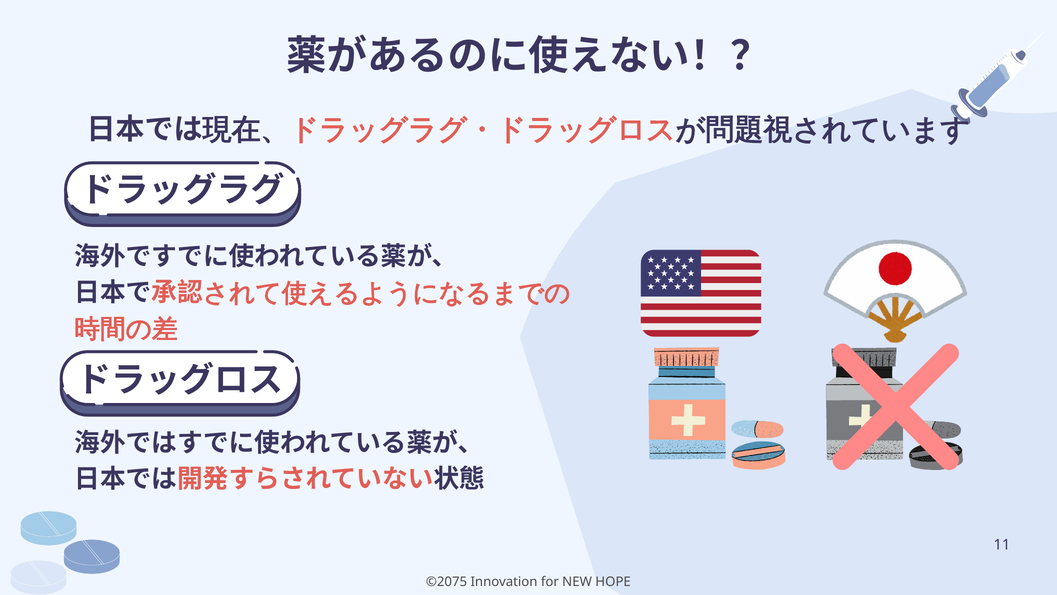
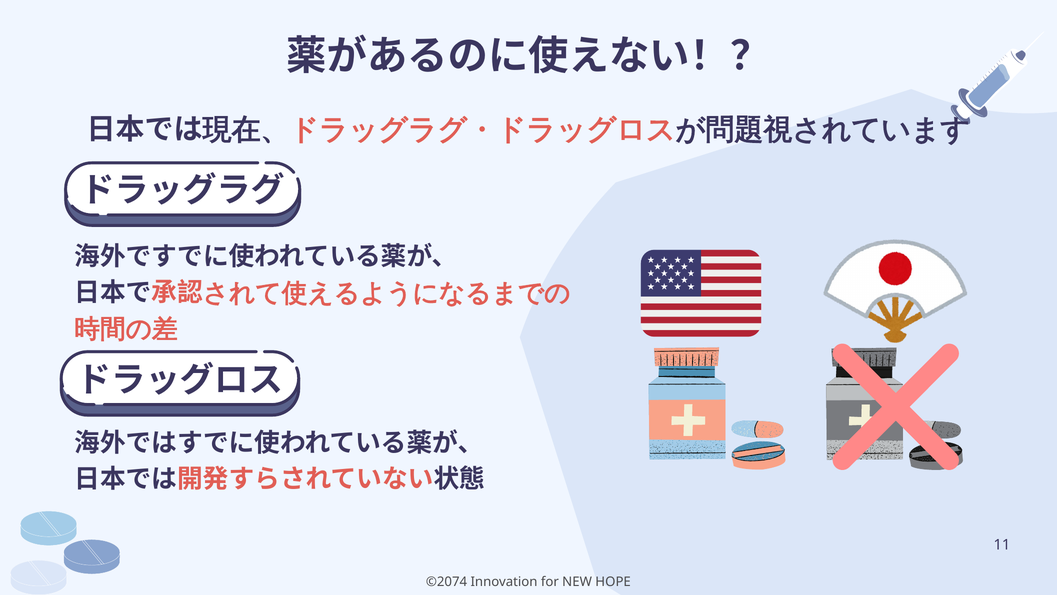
©2075: ©2075 -> ©2074 (447, 581)
